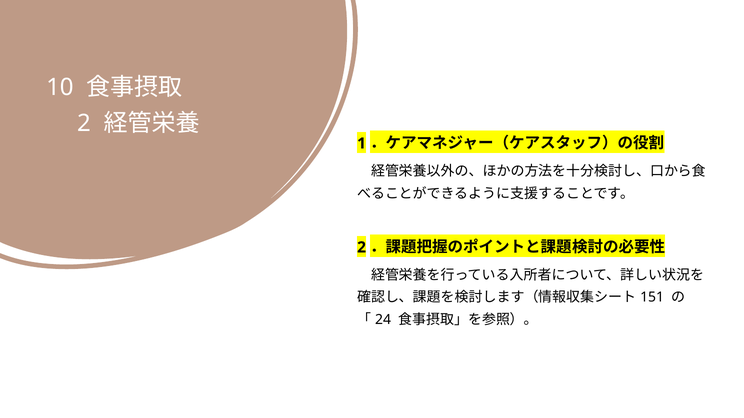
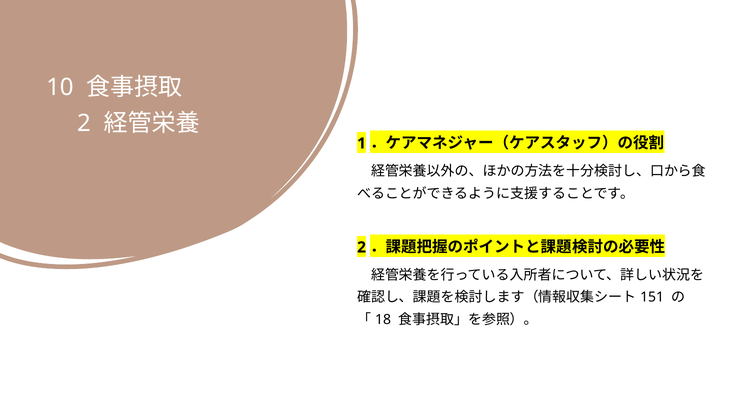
24: 24 -> 18 (383, 320)
